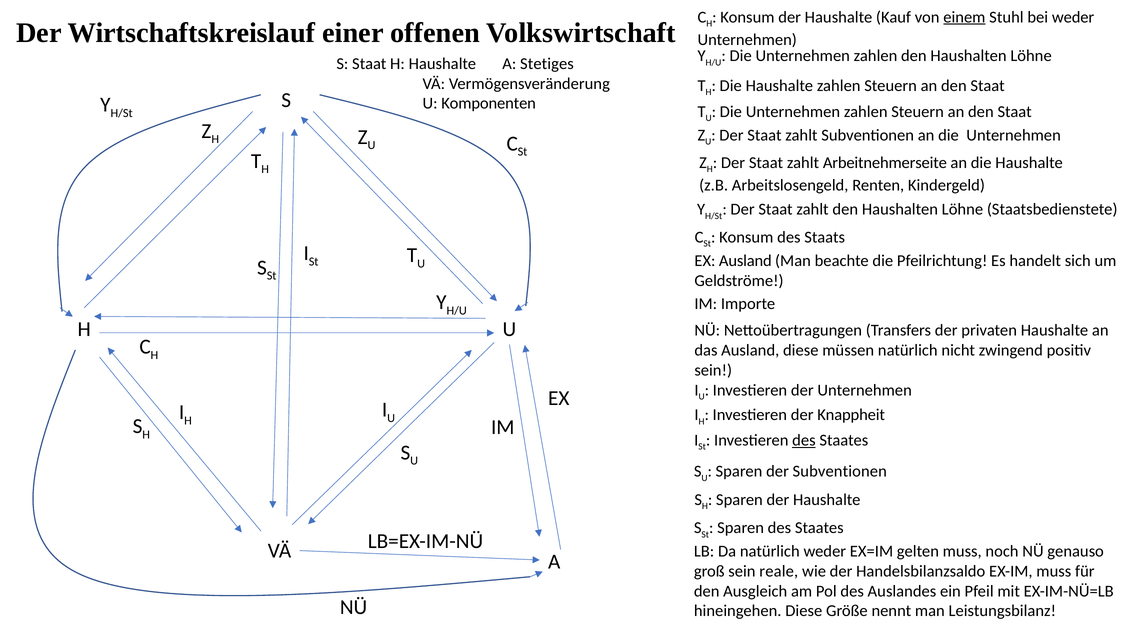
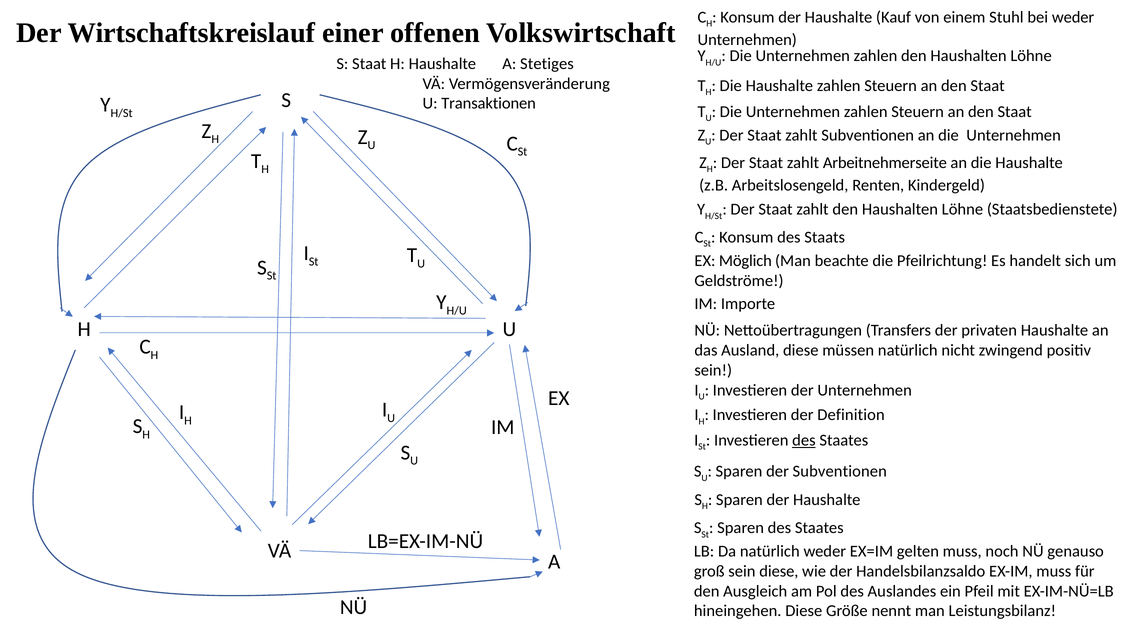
einem underline: present -> none (964, 17)
Komponenten: Komponenten -> Transaktionen (489, 103)
EX Ausland: Ausland -> Möglich (745, 261)
Knappheit: Knappheit -> Definition (851, 415)
sein reale: reale -> diese (779, 571)
